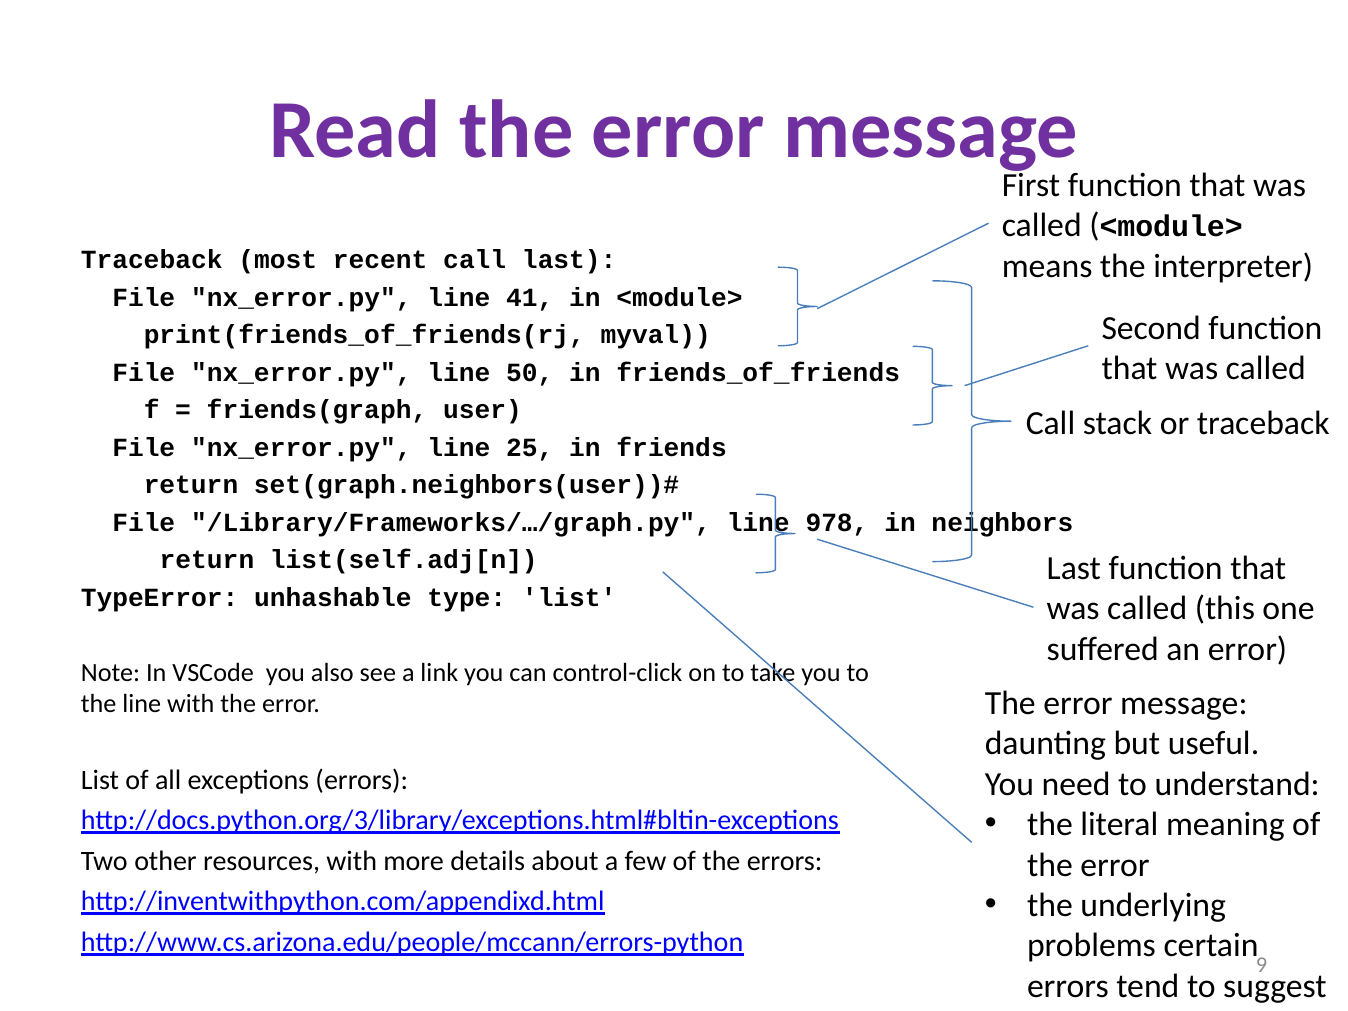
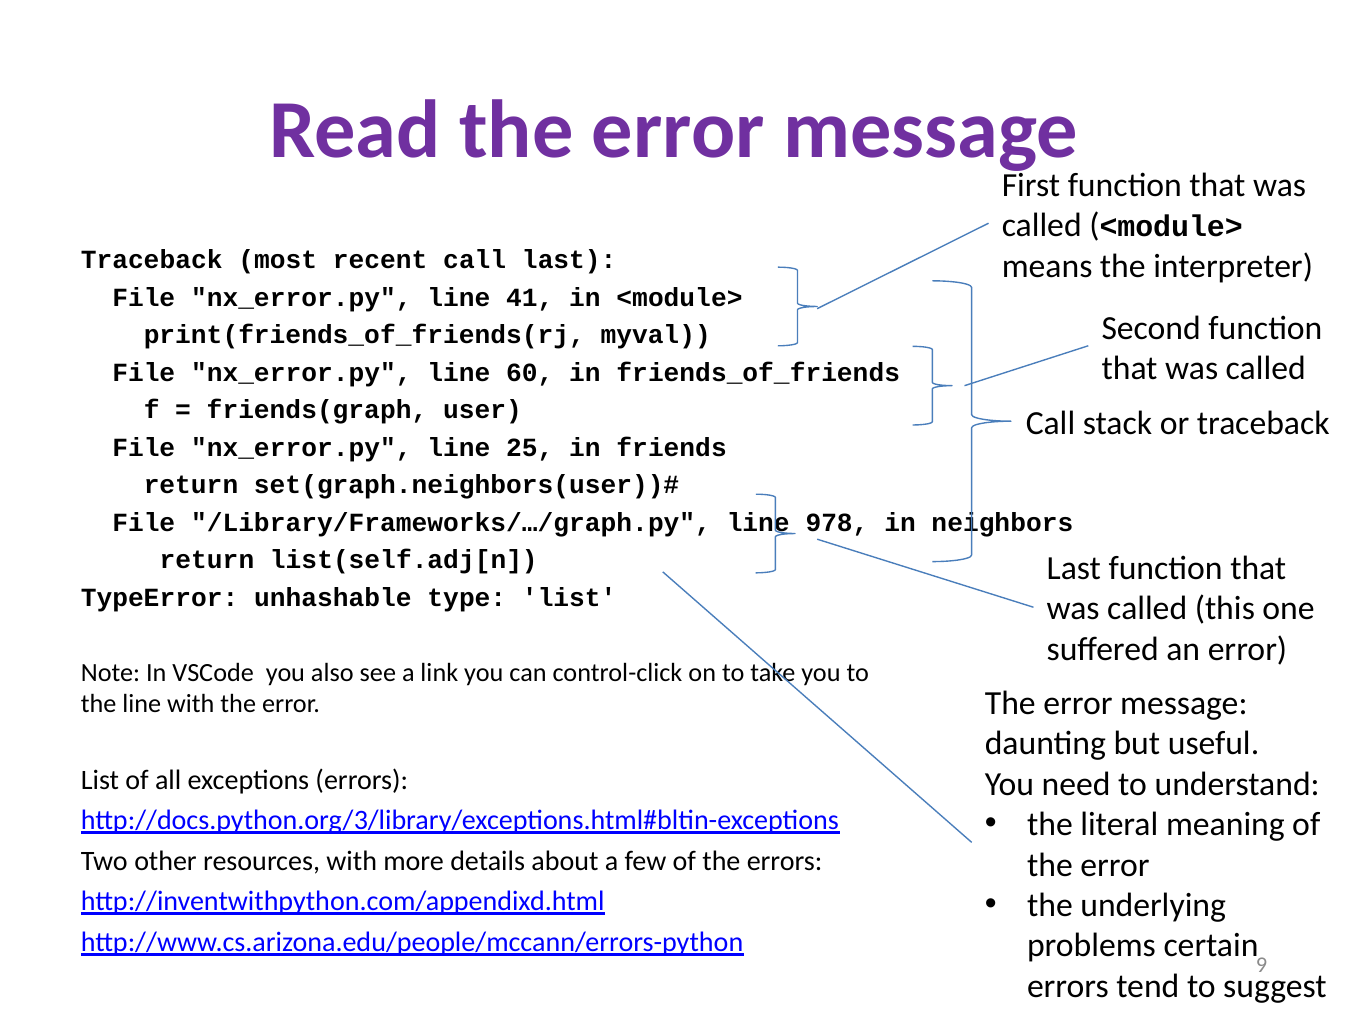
50: 50 -> 60 (530, 373)
